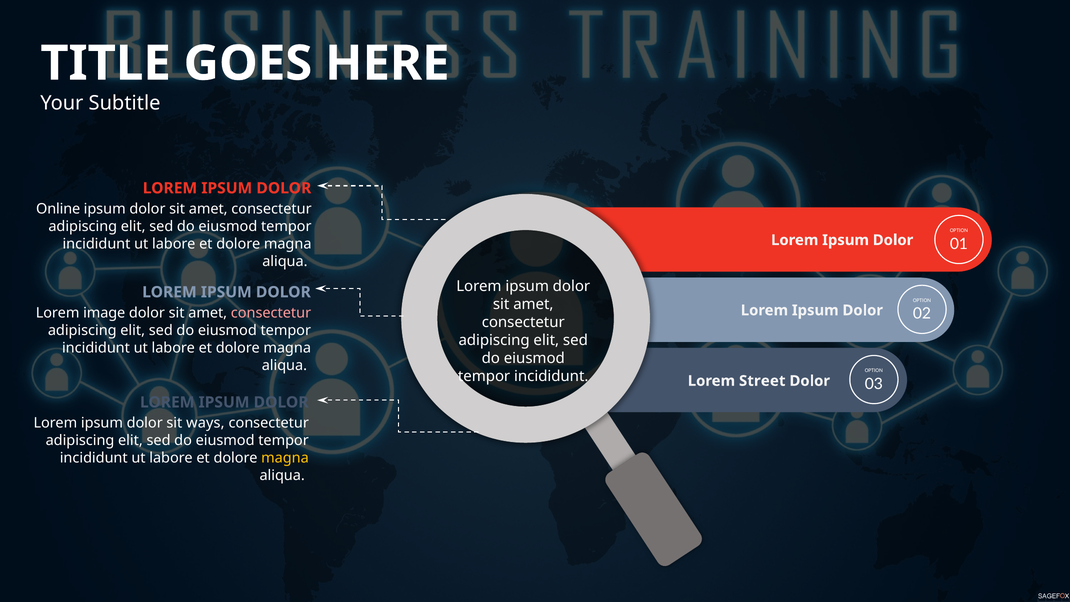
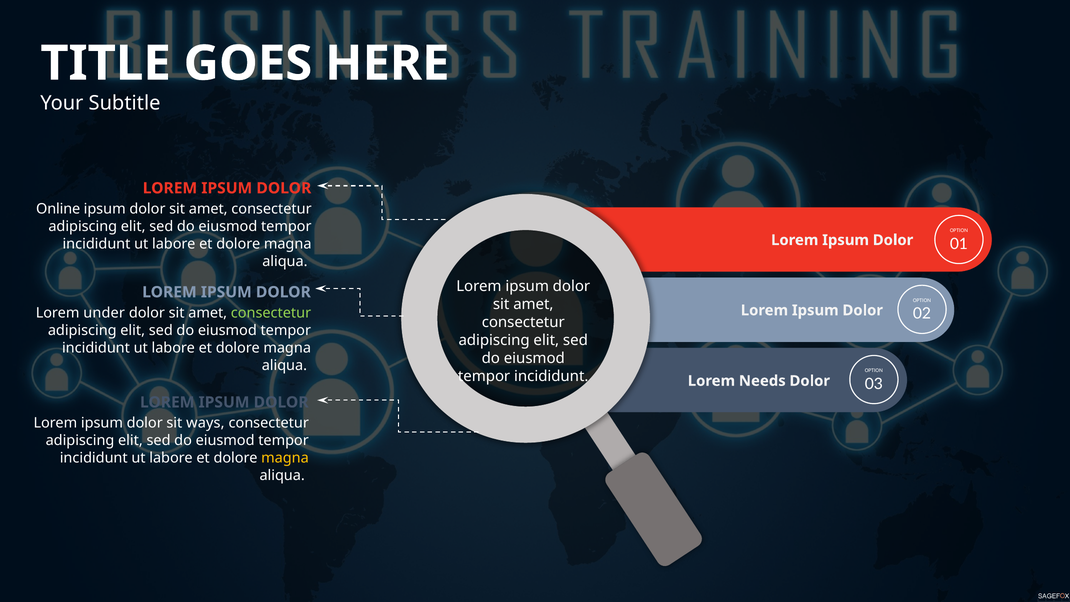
image: image -> under (104, 313)
consectetur colour: pink -> light green (271, 313)
Street: Street -> Needs (762, 381)
